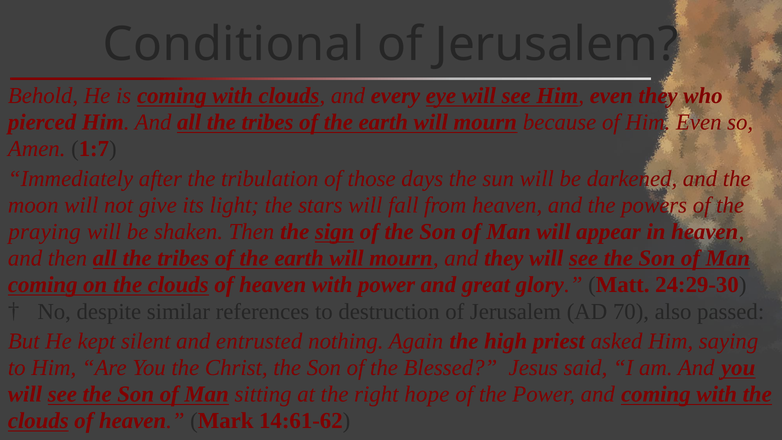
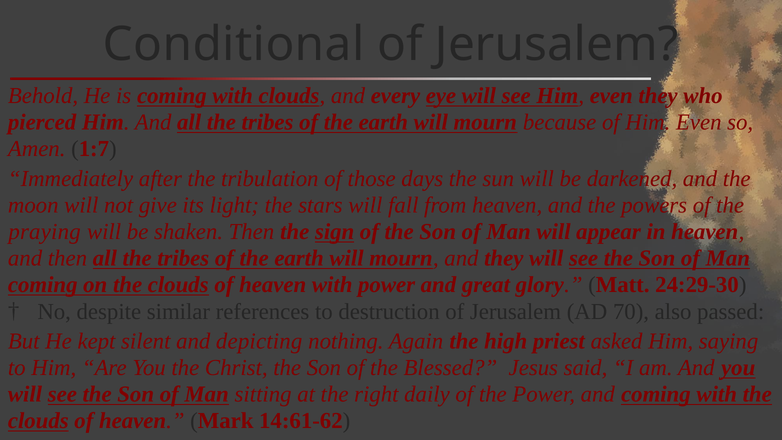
entrusted: entrusted -> depicting (259, 341)
hope: hope -> daily (427, 394)
